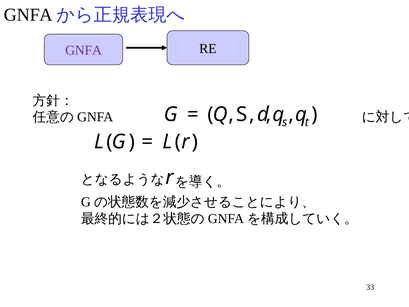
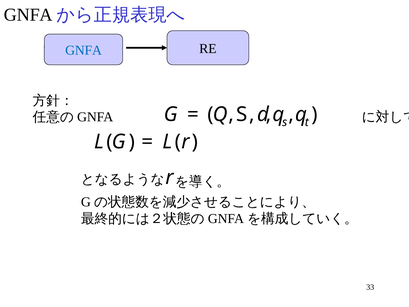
GNFA colour: purple -> blue (84, 50)
